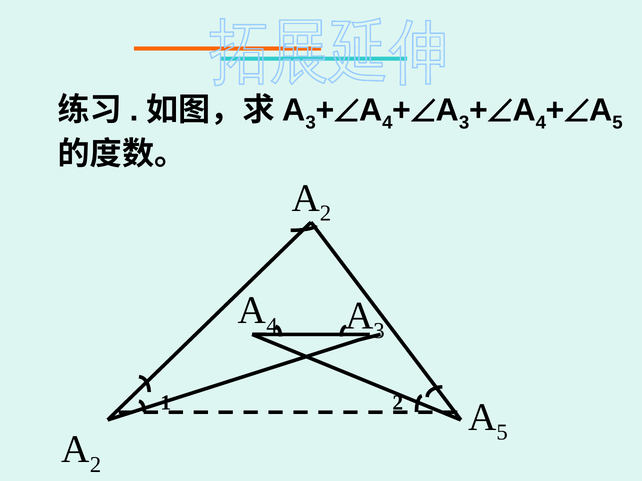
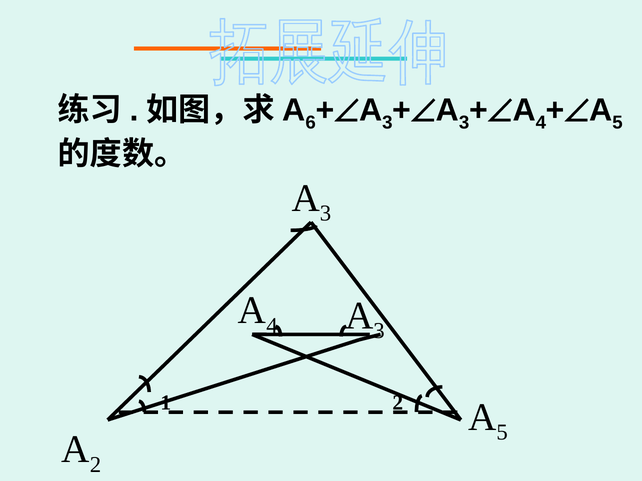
3: 3 -> 6 (311, 123)
4: 4 -> 3 (387, 123)
2: 2 -> 3 (326, 214)
